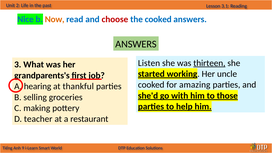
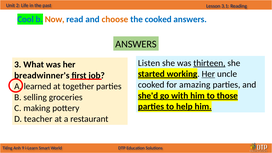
Nice: Nice -> Cool (25, 19)
choose colour: red -> orange (115, 19)
Her underline: none -> present (208, 74)
grandparents's: grandparents's -> breadwinner's (42, 75)
hearing: hearing -> learned (38, 86)
thankful: thankful -> together (78, 86)
